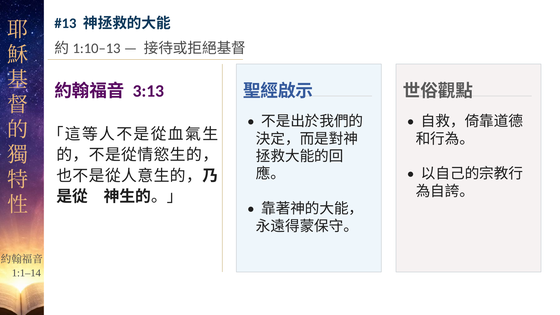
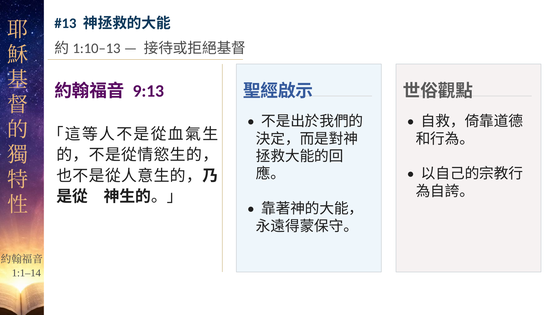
3:13: 3:13 -> 9:13 (148, 91)
